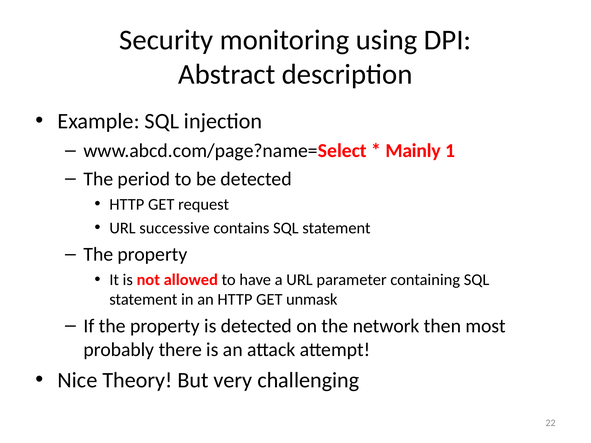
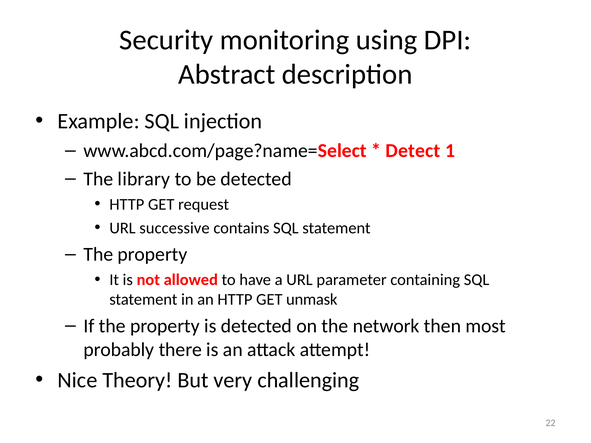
Mainly: Mainly -> Detect (413, 151)
period: period -> library (144, 179)
